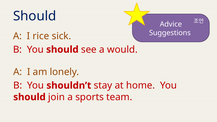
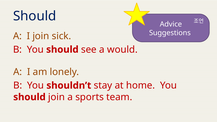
I rice: rice -> join (41, 36)
